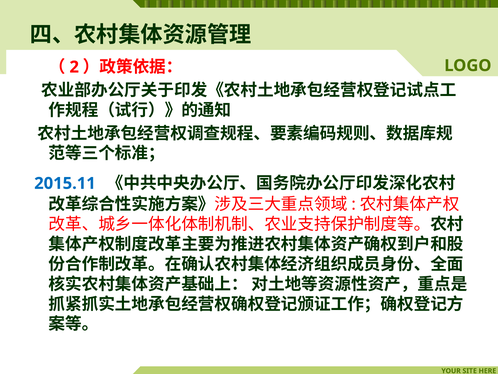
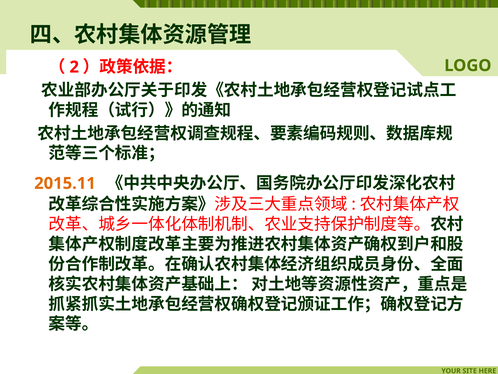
2015.11 colour: blue -> orange (65, 183)
